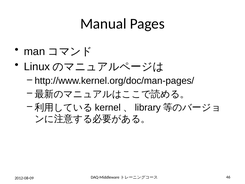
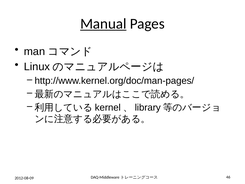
Manual underline: none -> present (103, 24)
